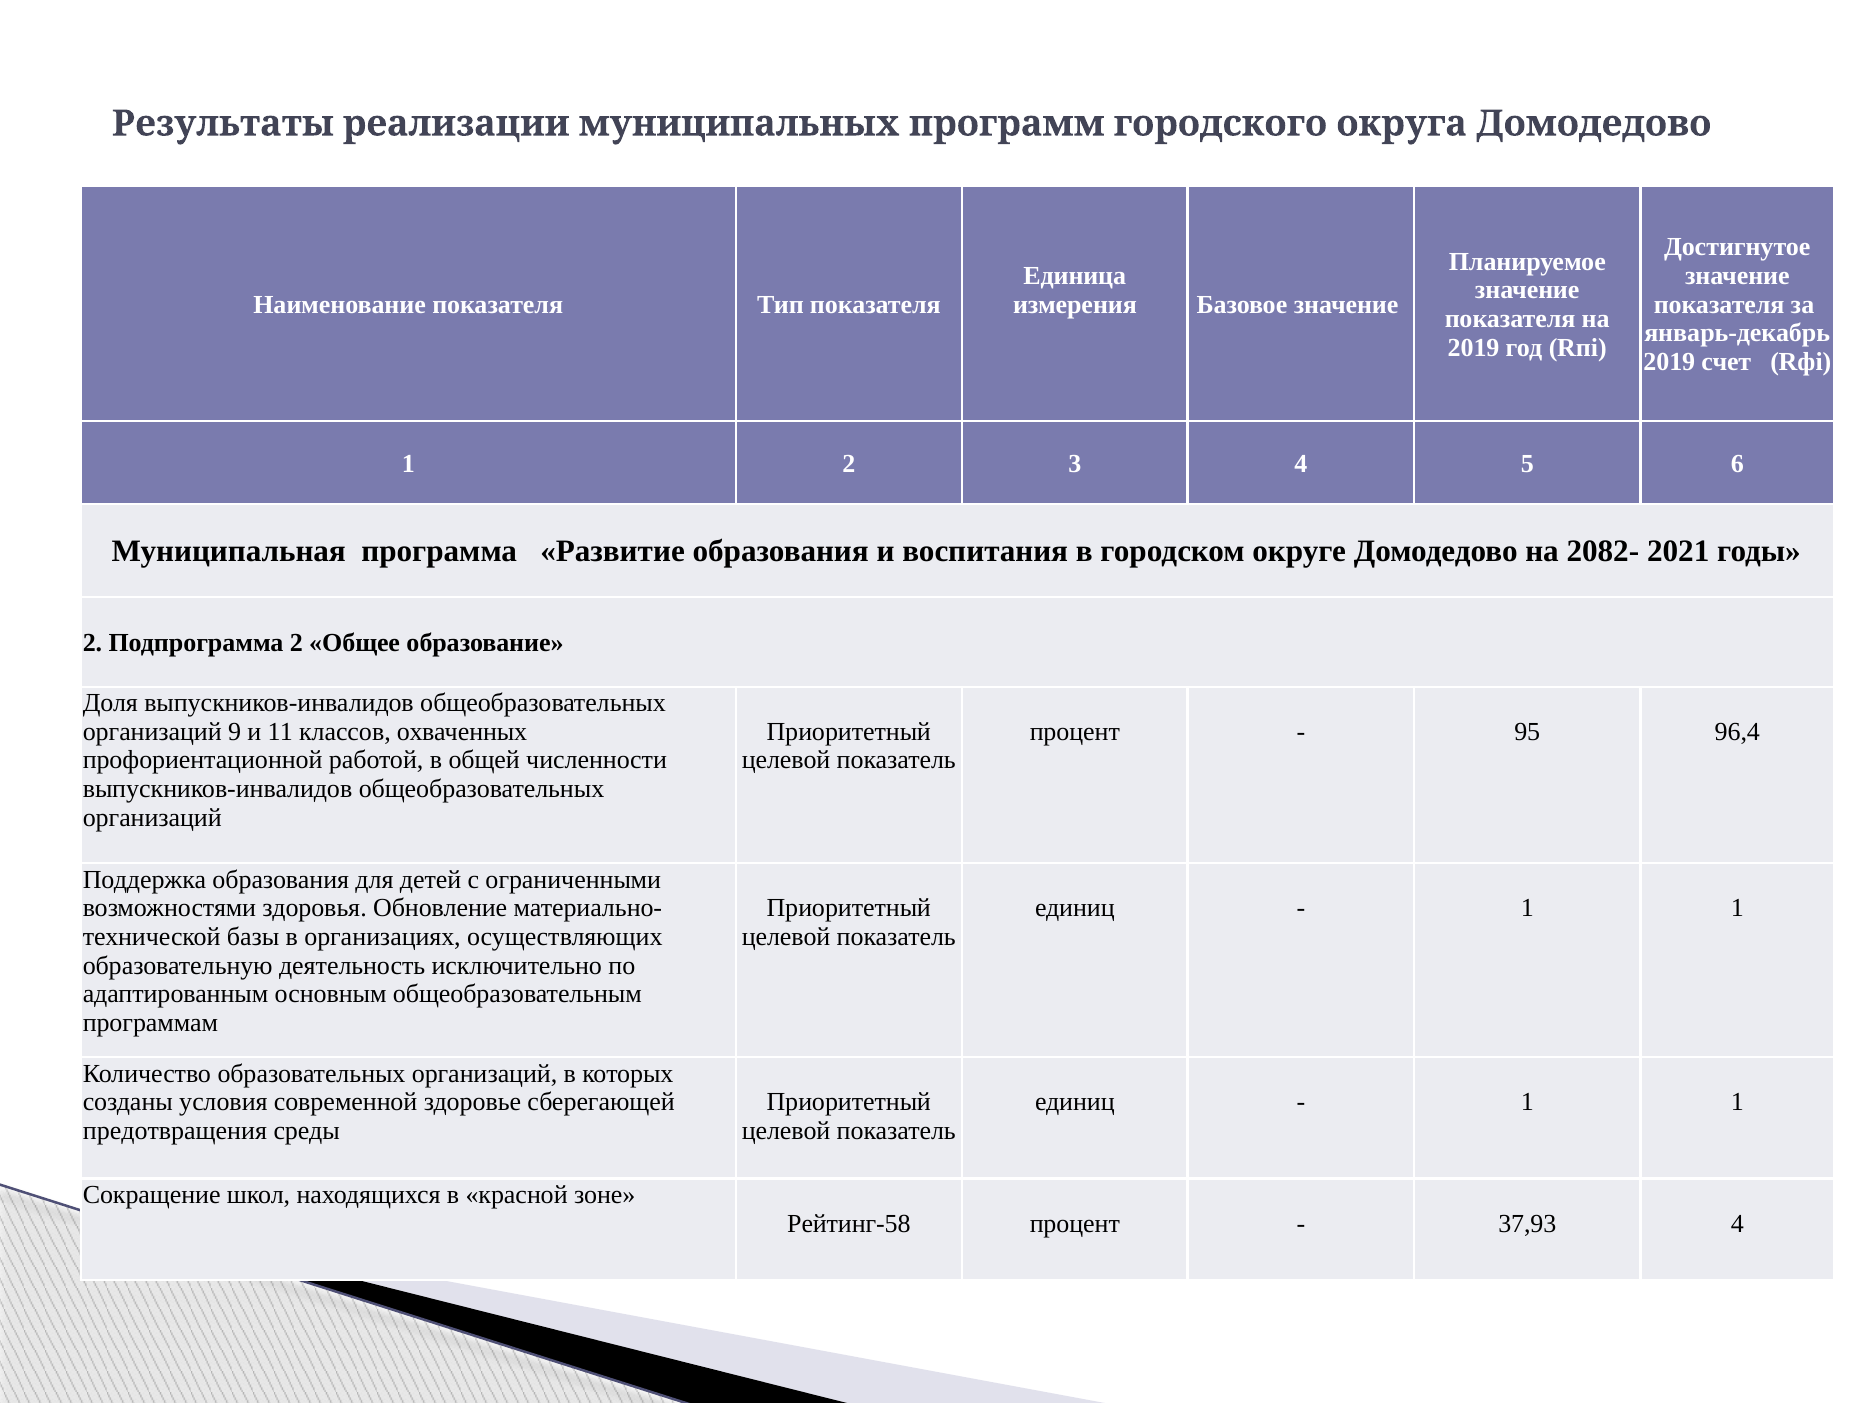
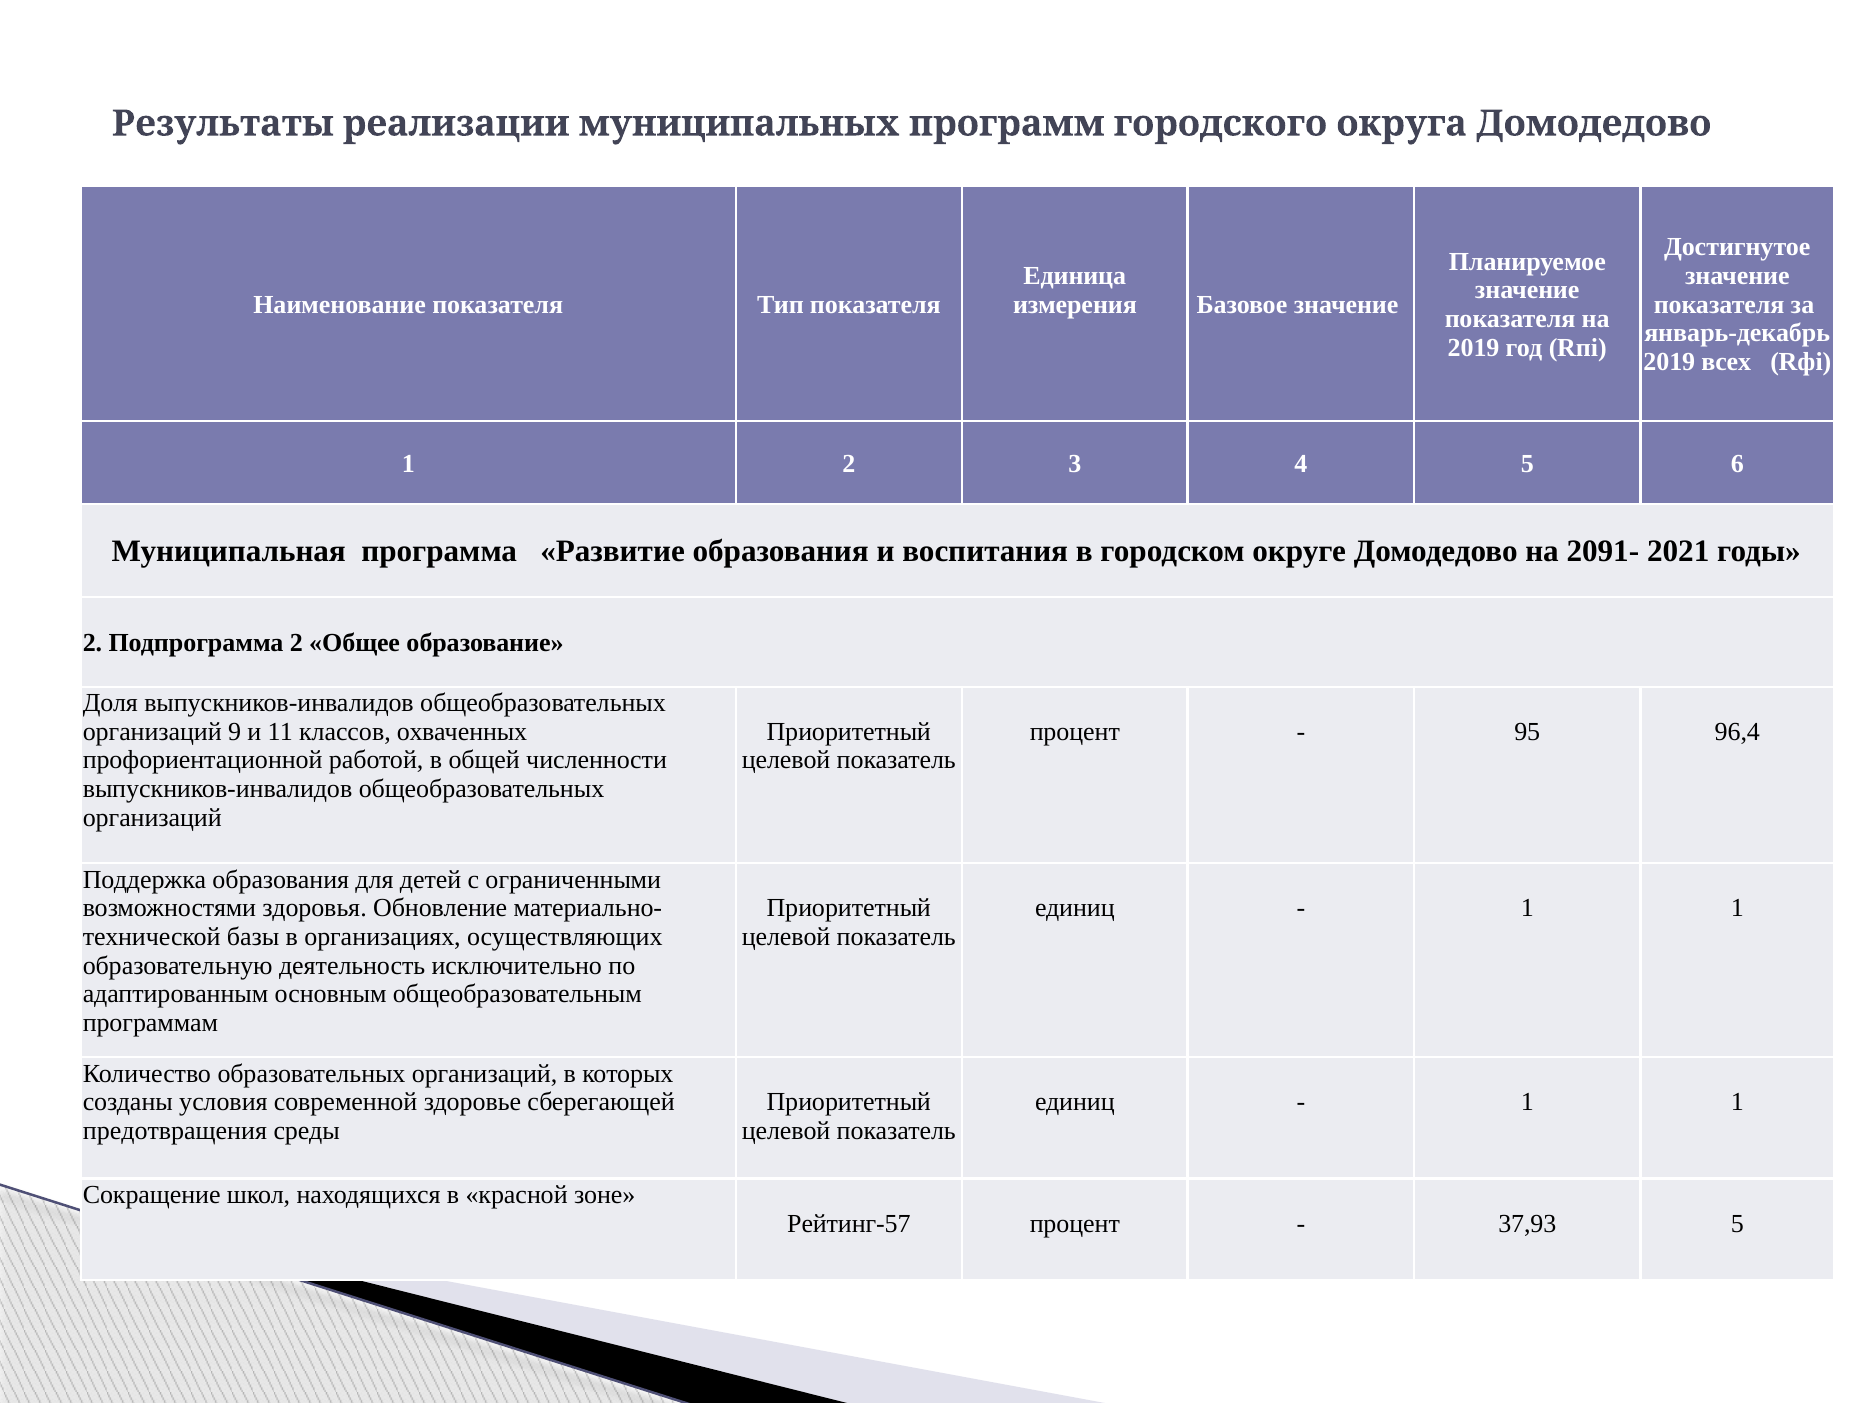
счет: счет -> всех (1726, 362)
2082-: 2082- -> 2091- (1603, 552)
Рейтинг-58: Рейтинг-58 -> Рейтинг-57 (849, 1224)
37,93 4: 4 -> 5 (1737, 1224)
